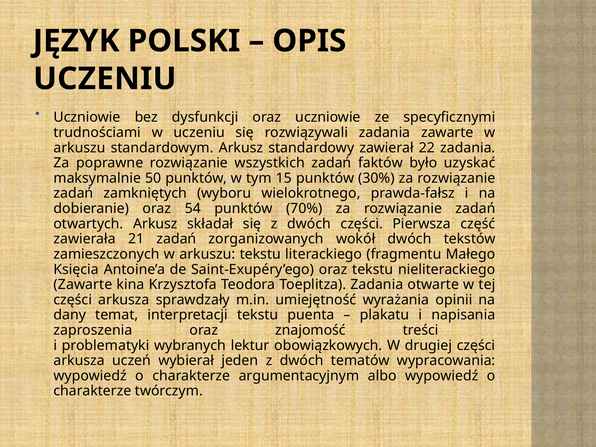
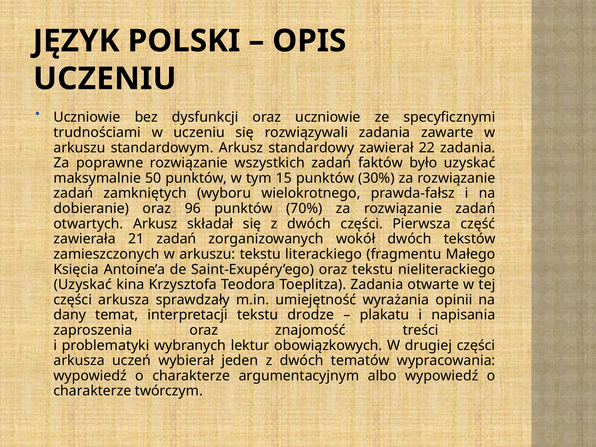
54: 54 -> 96 (193, 209)
Zawarte: Zawarte -> Uzyskać (83, 285)
puenta: puenta -> drodze (311, 315)
